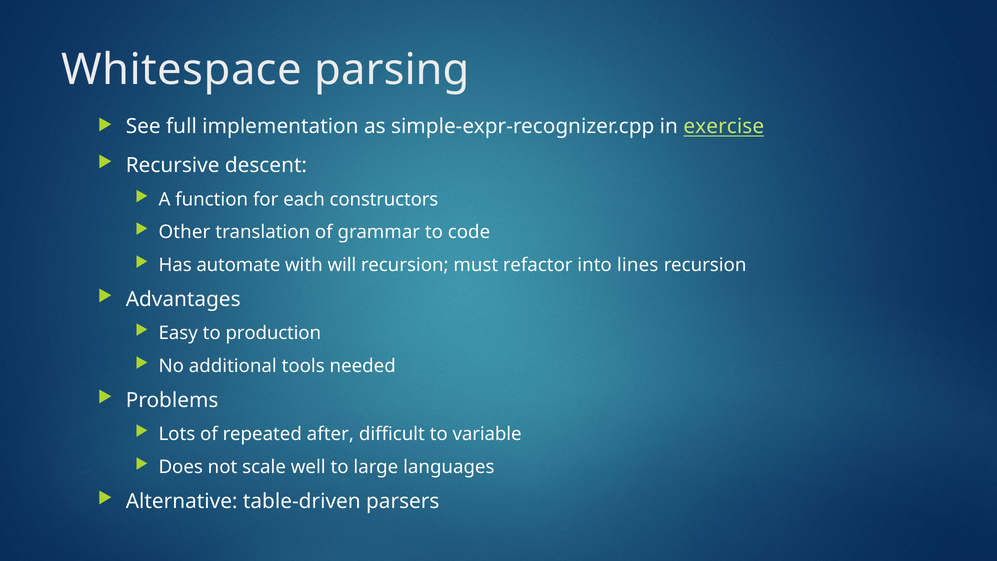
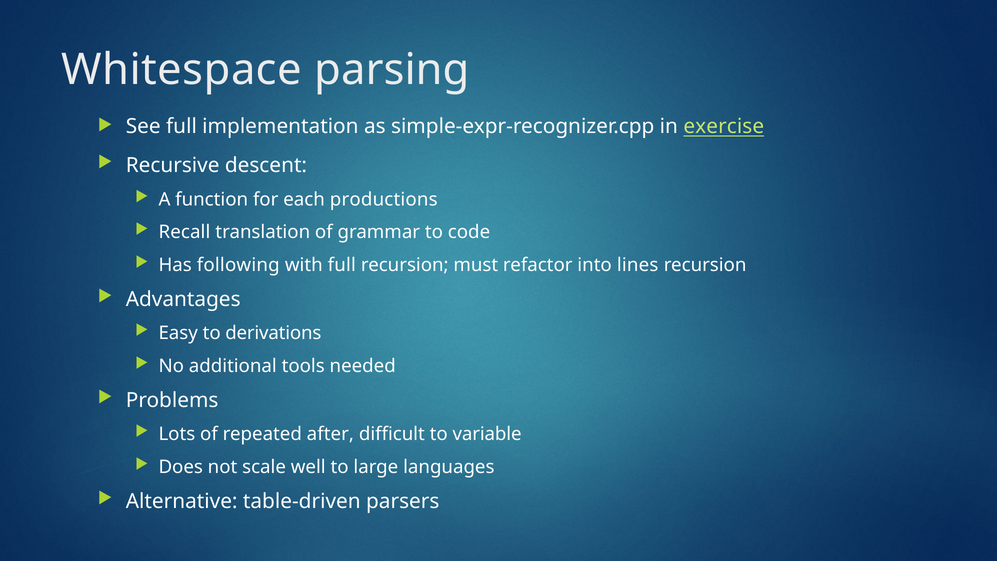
constructors: constructors -> productions (384, 199)
Other: Other -> Recall (184, 232)
automate: automate -> following (238, 265)
with will: will -> full (342, 265)
production: production -> derivations (273, 333)
